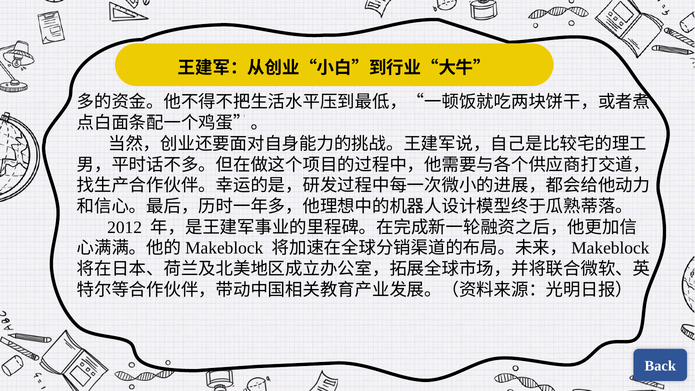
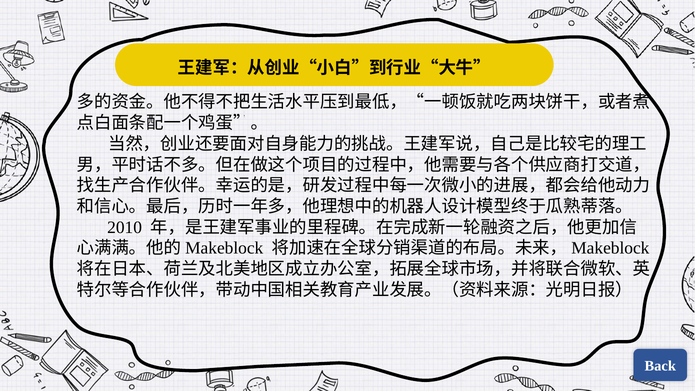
2012: 2012 -> 2010 (125, 227)
